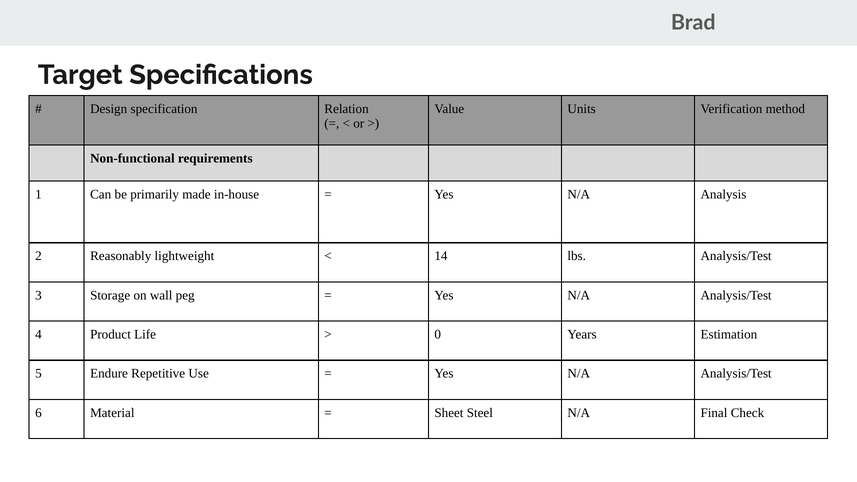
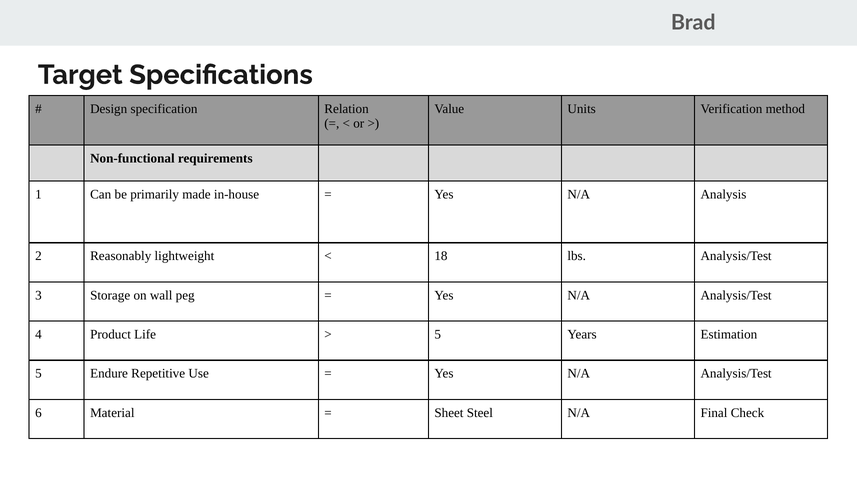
14: 14 -> 18 (441, 256)
0: 0 -> 5 (438, 334)
